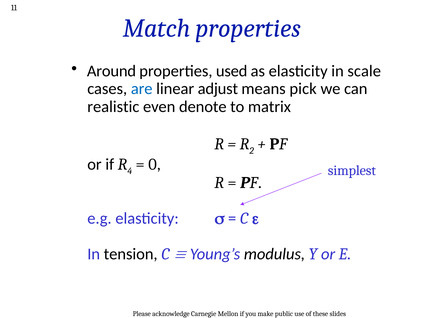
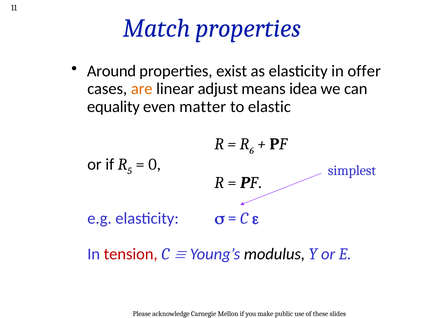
used: used -> exist (232, 71)
scale: scale -> offer (364, 71)
are colour: blue -> orange (142, 89)
pick: pick -> idea (303, 89)
realistic: realistic -> equality (113, 107)
denote: denote -> matter (203, 107)
matrix: matrix -> elastic (269, 107)
2: 2 -> 6 (252, 151)
4: 4 -> 5 (130, 171)
tension colour: black -> red (131, 254)
